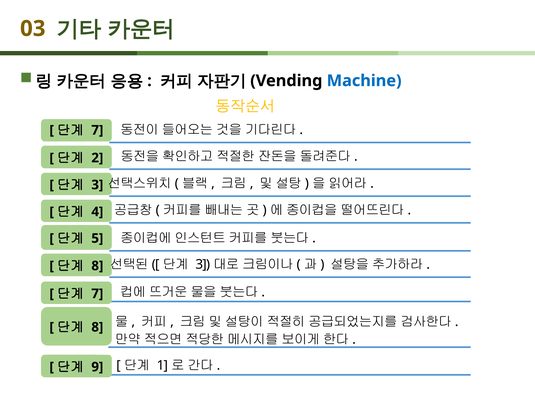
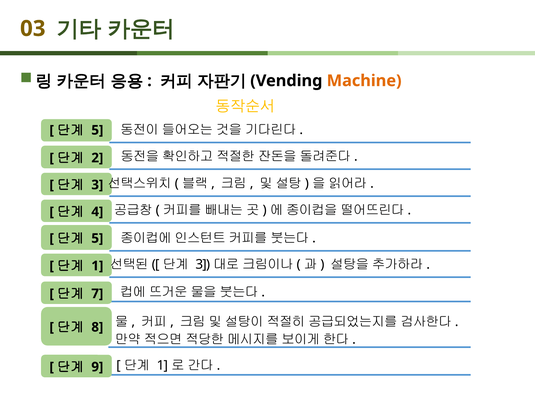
Machine colour: blue -> orange (364, 81)
7: 7 -> 5 (97, 130)
8: 8 -> 1 (97, 266)
